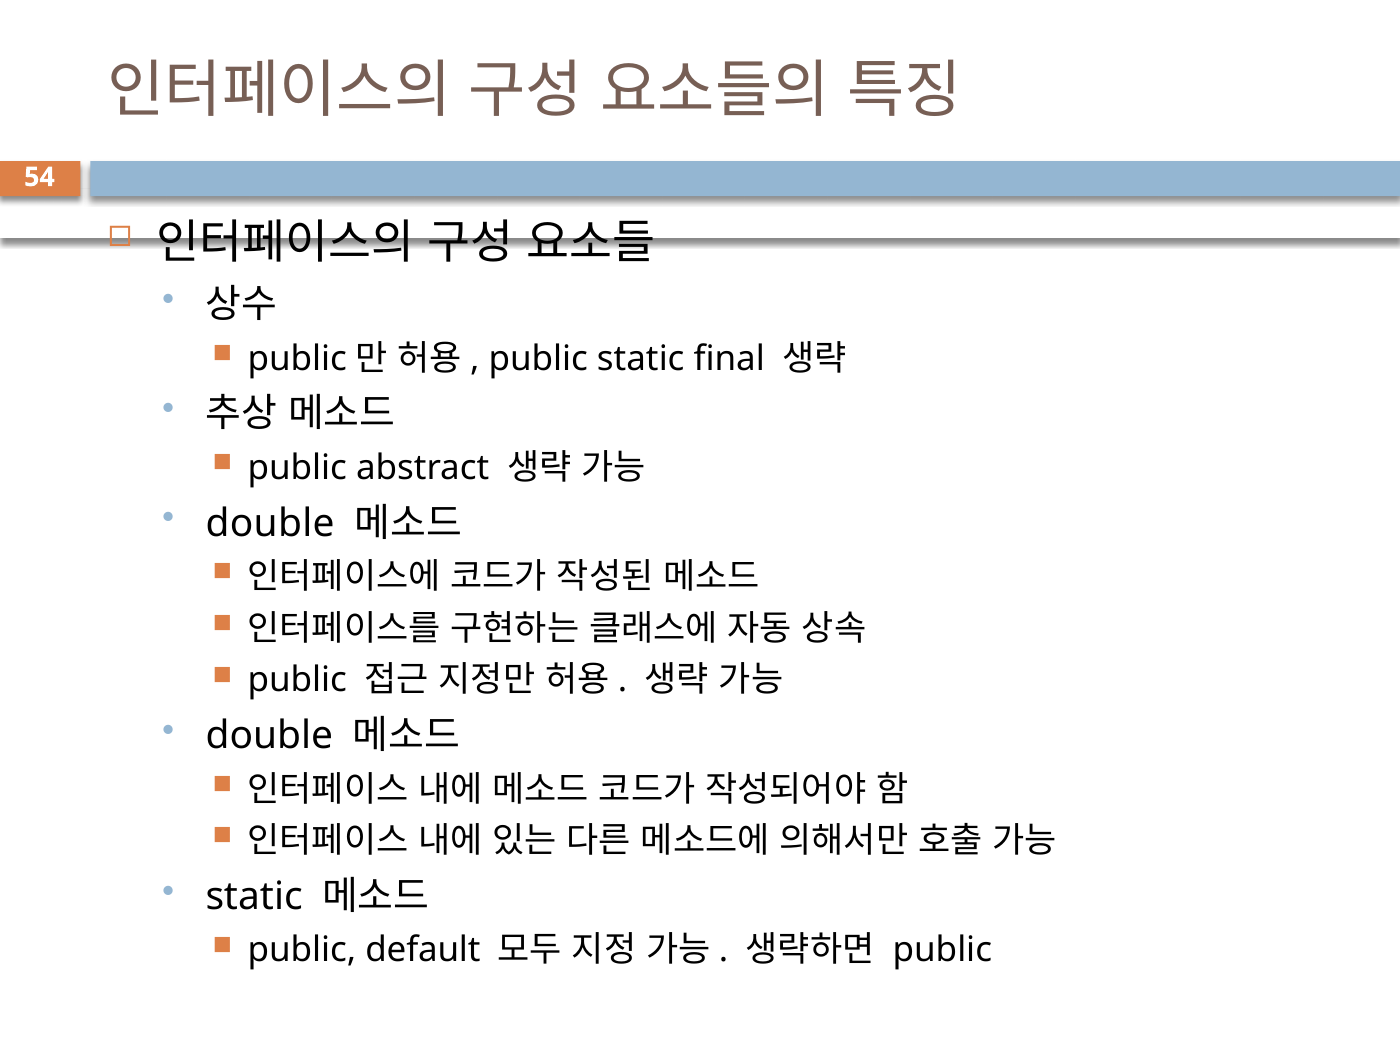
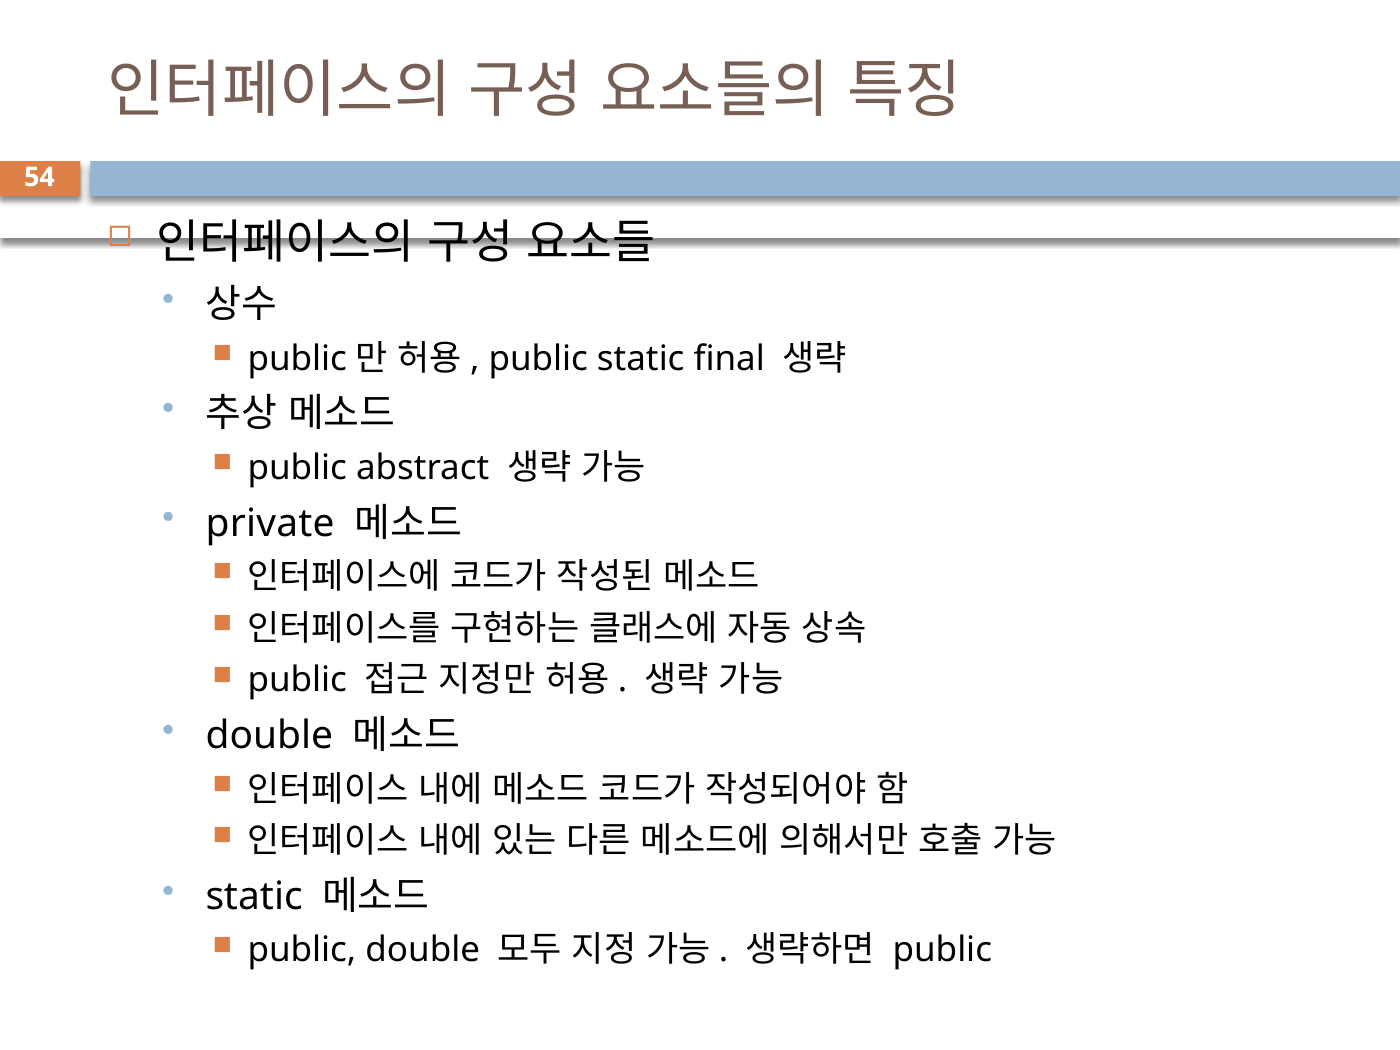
double: double -> private (270, 523)
public default: default -> double (423, 950)
